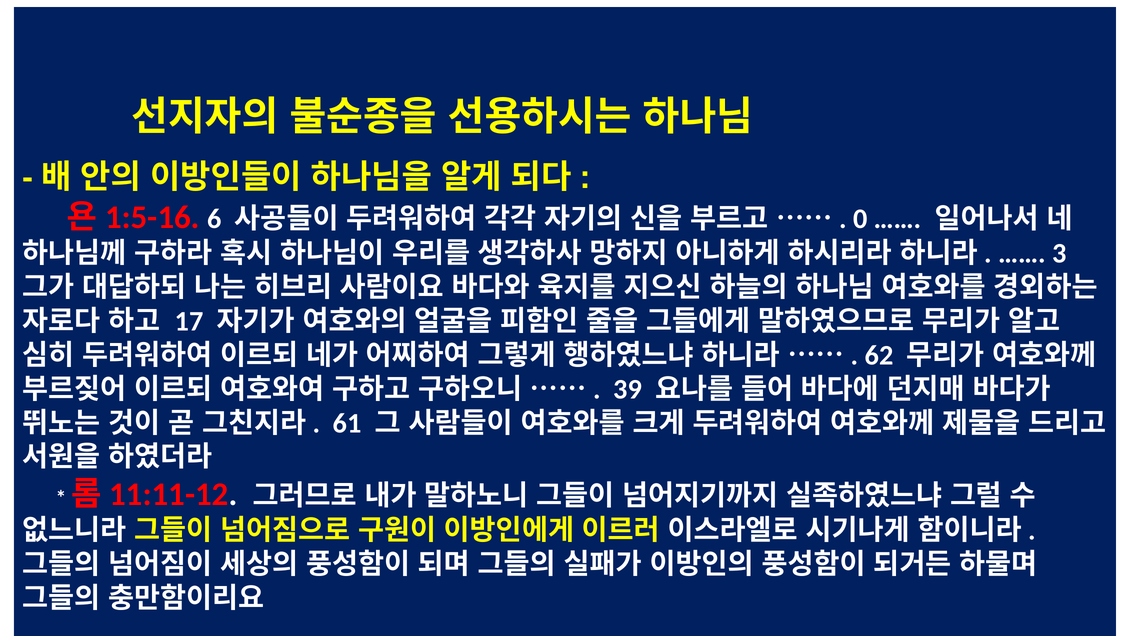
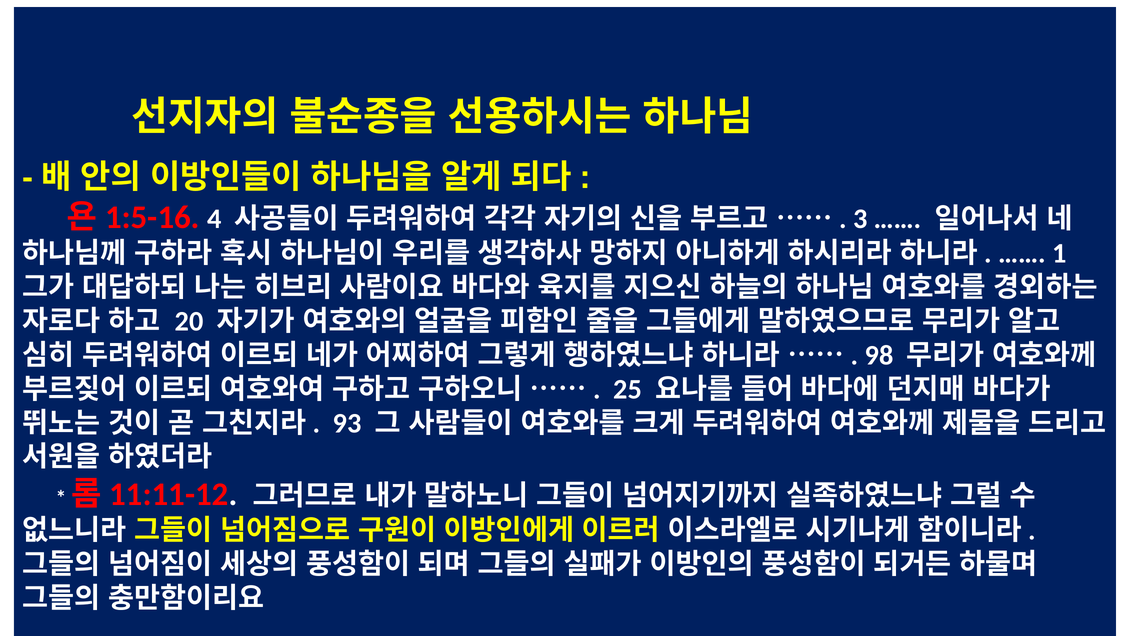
6: 6 -> 4 (214, 219)
0: 0 -> 3 (860, 219)
3: 3 -> 1 (1059, 253)
17: 17 -> 20 (189, 321)
62: 62 -> 98 (879, 355)
39: 39 -> 25 (628, 389)
61: 61 -> 93 (347, 423)
